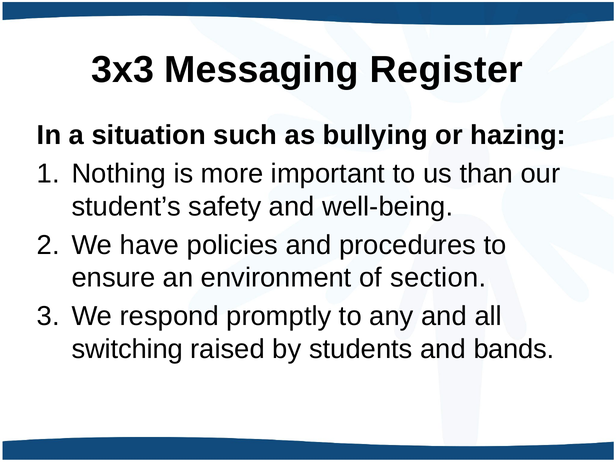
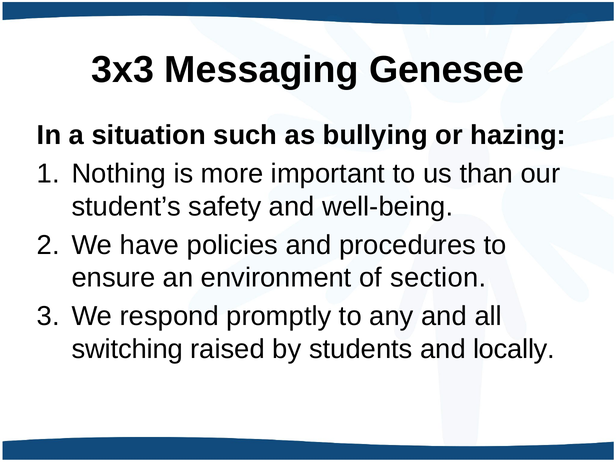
Register: Register -> Genesee (447, 70)
bands: bands -> locally (514, 349)
